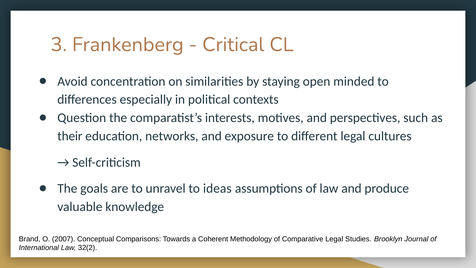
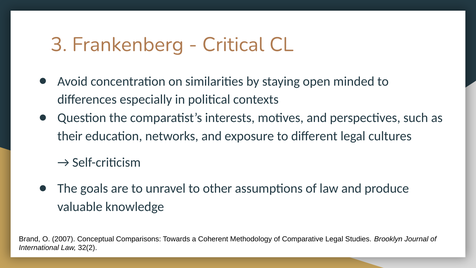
ideas: ideas -> other (217, 188)
